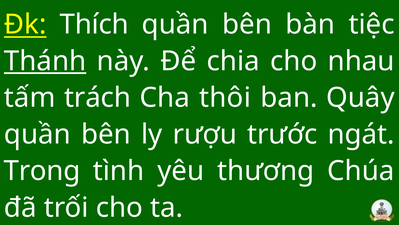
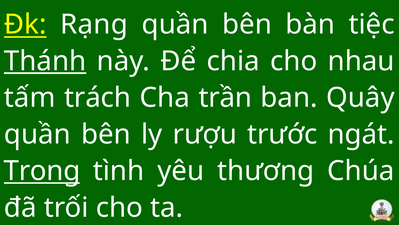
Thích: Thích -> Rạng (94, 24)
thôi: thôi -> trần (225, 98)
Trong underline: none -> present (42, 171)
